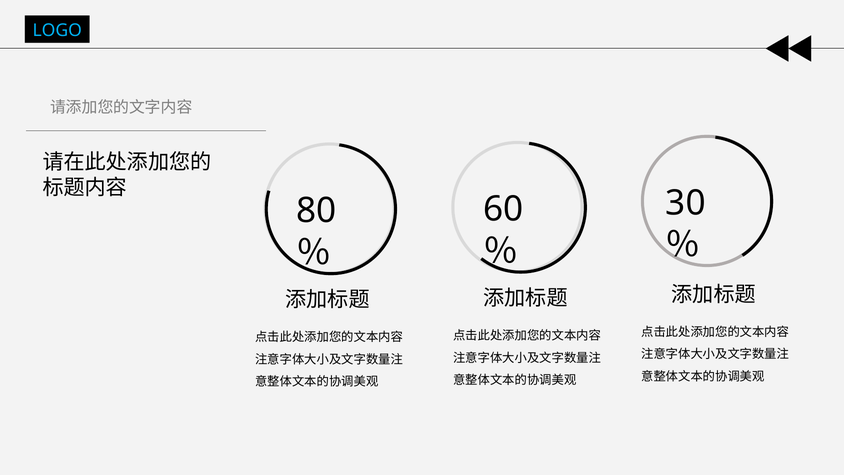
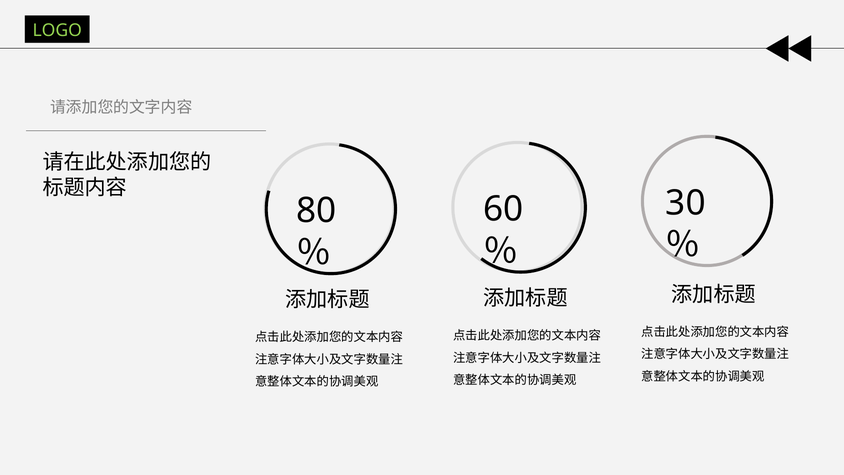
LOGO colour: light blue -> light green (57, 30)
